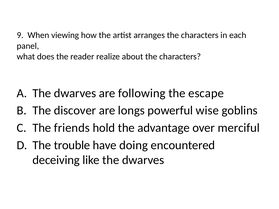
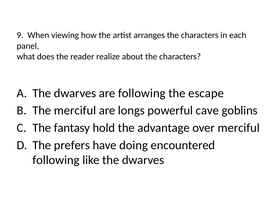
The discover: discover -> merciful (75, 111)
wise: wise -> cave (207, 111)
friends: friends -> fantasy (72, 128)
trouble: trouble -> prefers (72, 145)
deceiving: deceiving -> following (56, 160)
